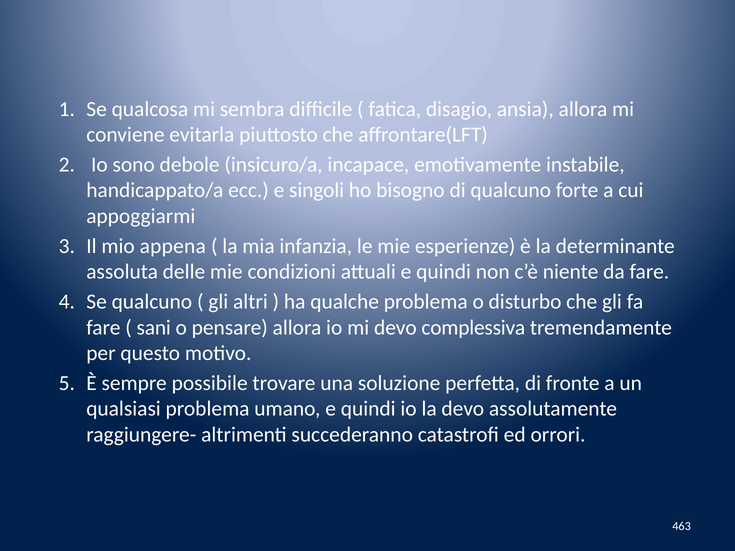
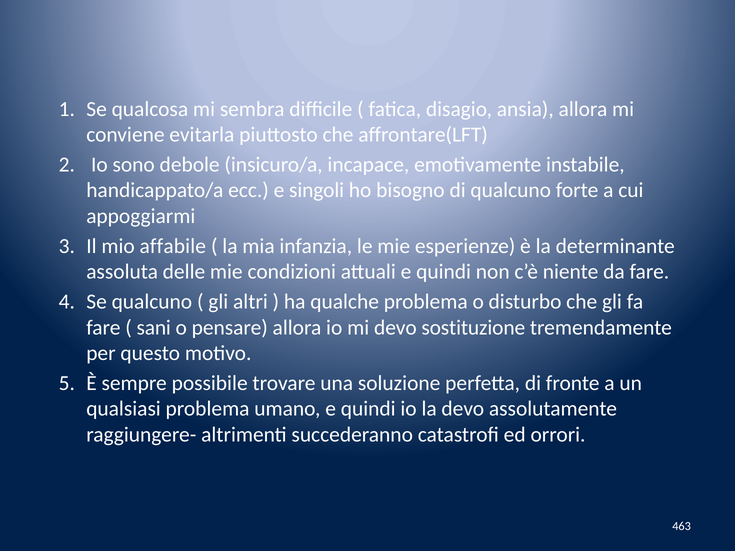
appena: appena -> affabile (173, 246)
complessiva: complessiva -> sostituzione (473, 328)
